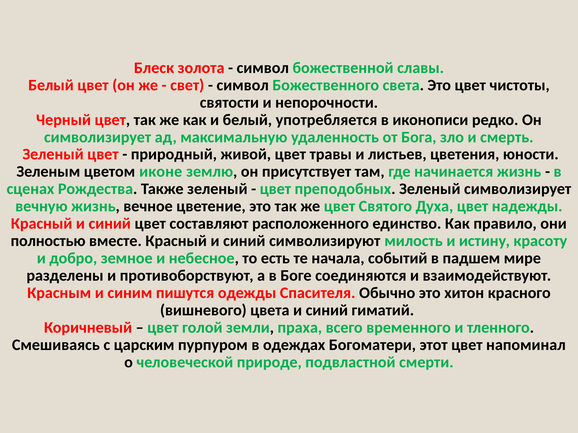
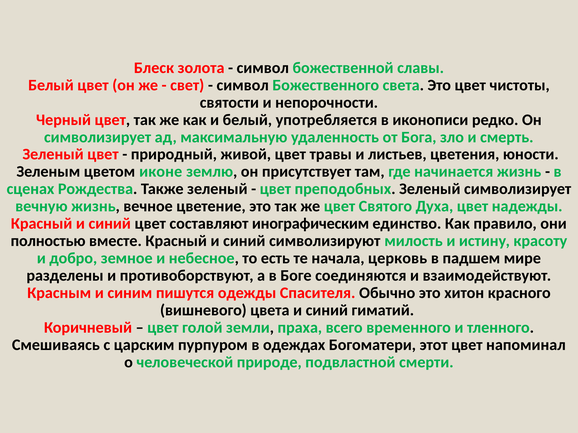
расположенного: расположенного -> инографическим (311, 224)
событий: событий -> церковь (398, 259)
